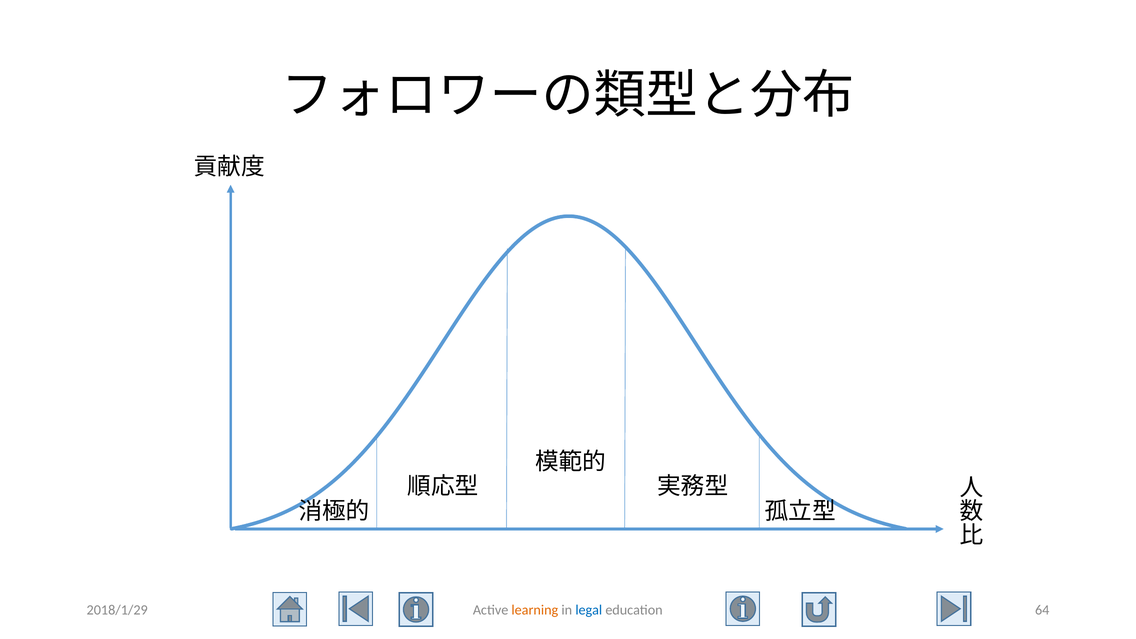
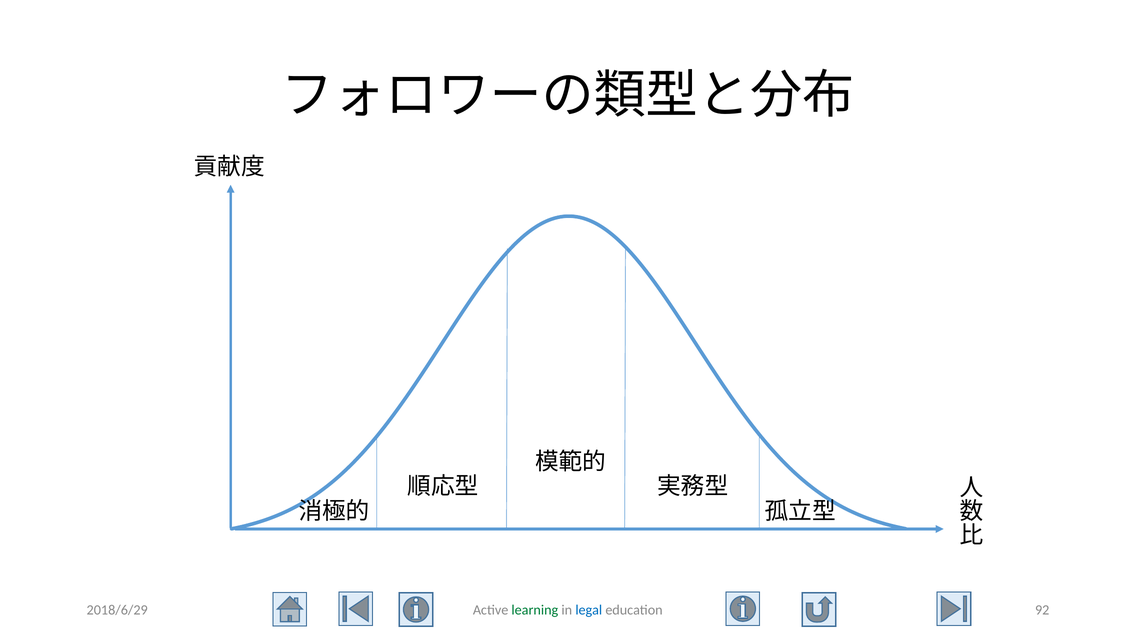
2018/1/29: 2018/1/29 -> 2018/6/29 (117, 610)
learning colour: orange -> green (535, 610)
64: 64 -> 92 (1042, 610)
